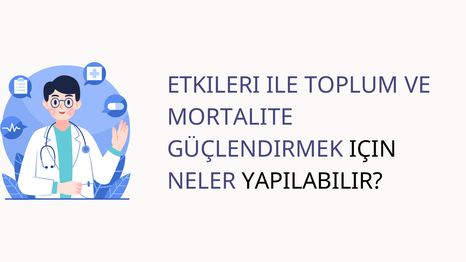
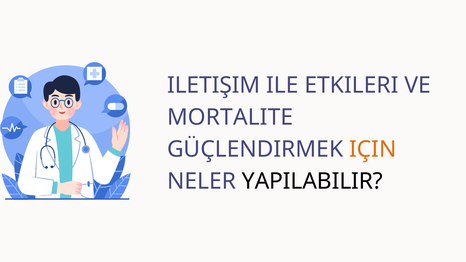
ETKILERI: ETKILERI -> ILETIŞIM (214, 85)
TOPLUM: TOPLUM -> ETKILERI (351, 85)
IÇIN colour: black -> orange (373, 149)
